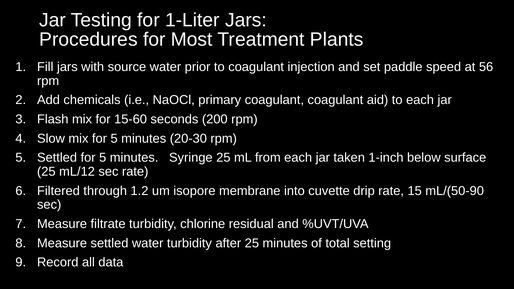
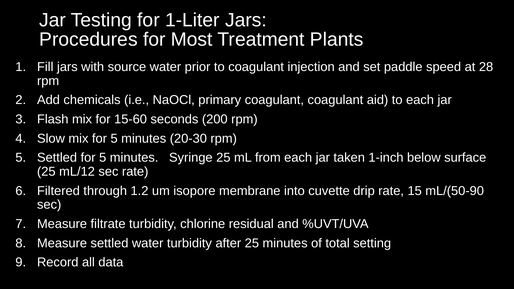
56: 56 -> 28 (486, 67)
